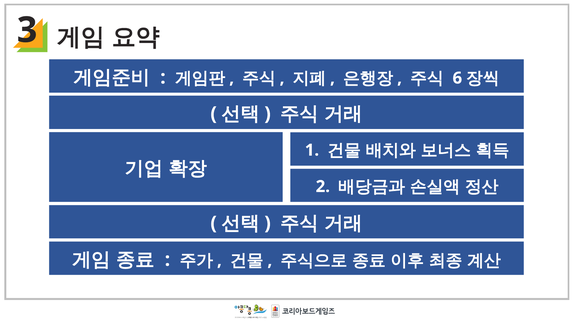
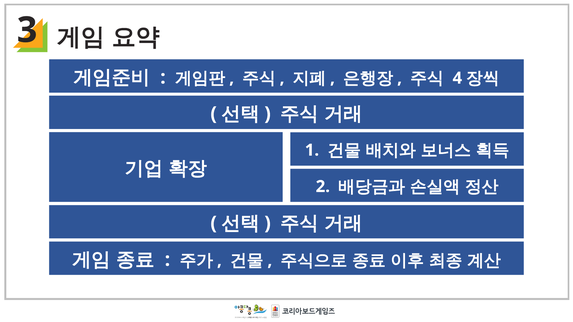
6: 6 -> 4 (457, 78)
